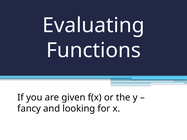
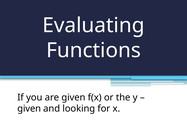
fancy: fancy -> given (29, 109)
